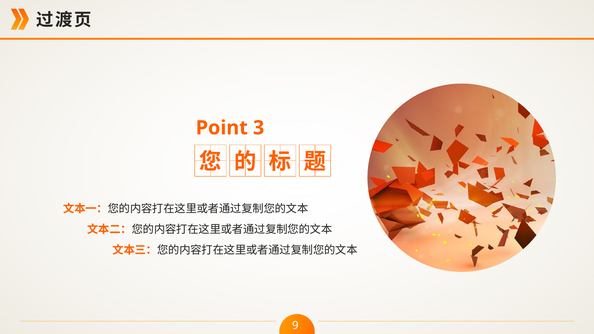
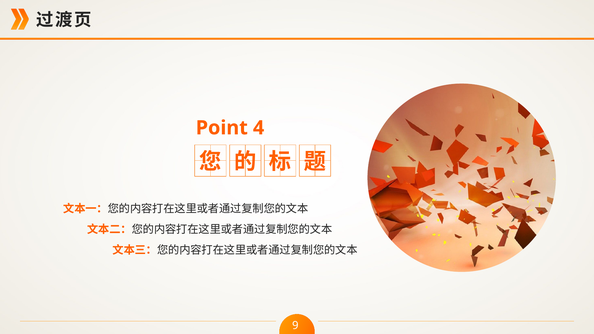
3: 3 -> 4 (259, 128)
